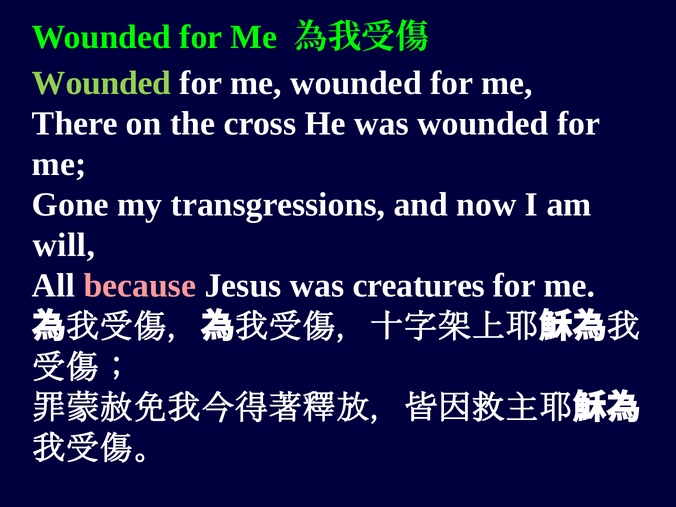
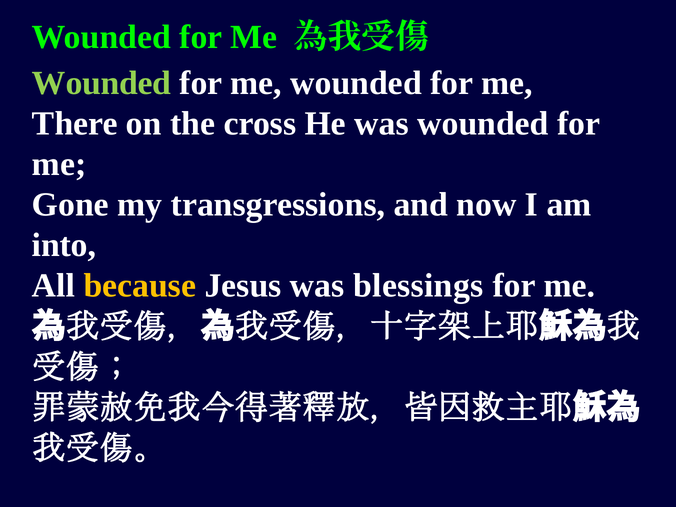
will: will -> into (64, 245)
because colour: pink -> yellow (140, 286)
creatures: creatures -> blessings (418, 286)
